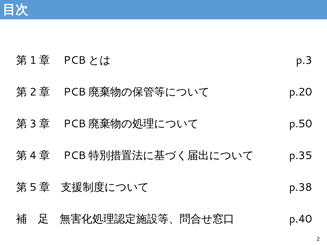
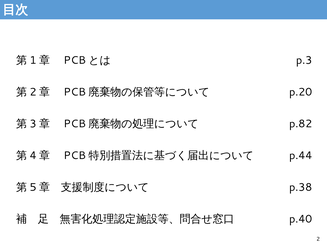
p.50: p.50 -> p.82 (301, 124)
p.35: p.35 -> p.44 (301, 156)
